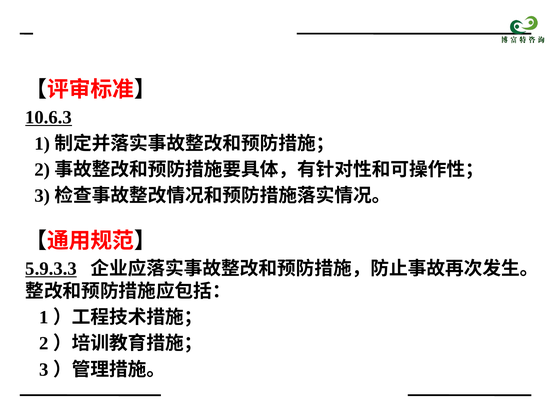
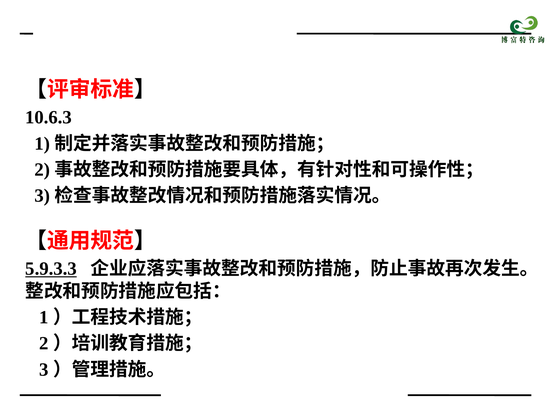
10.6.3 underline: present -> none (49, 117)
